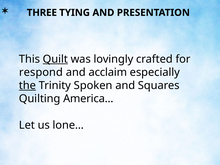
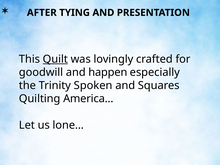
THREE: THREE -> AFTER (42, 13)
respond: respond -> goodwill (41, 72)
acclaim: acclaim -> happen (108, 72)
the underline: present -> none (27, 85)
